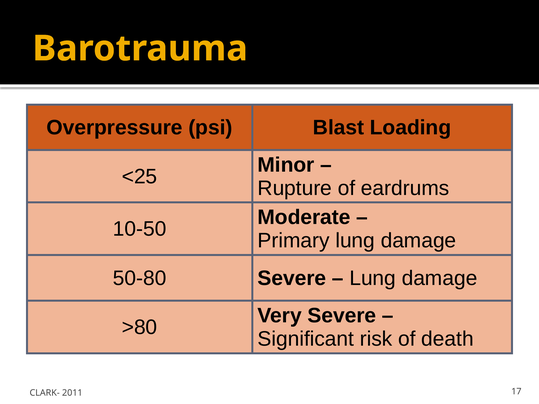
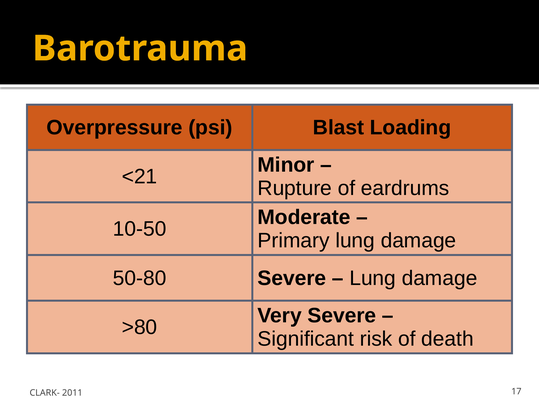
<25: <25 -> <21 (140, 177)
